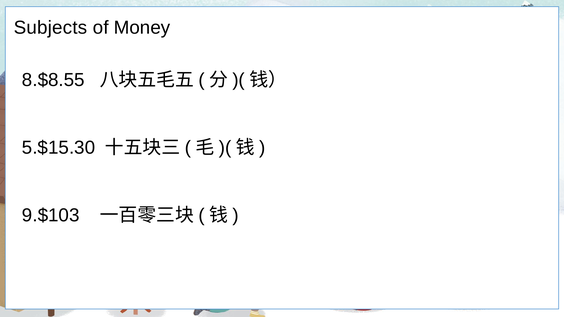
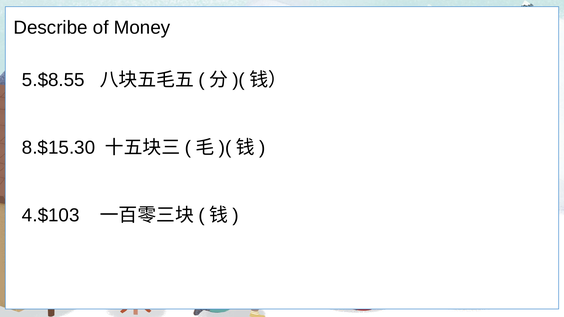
Subjects: Subjects -> Describe (51, 28)
8.$8.55: 8.$8.55 -> 5.$8.55 (53, 80)
5.$15.30: 5.$15.30 -> 8.$15.30 (59, 148)
9.$103: 9.$103 -> 4.$103 (51, 215)
